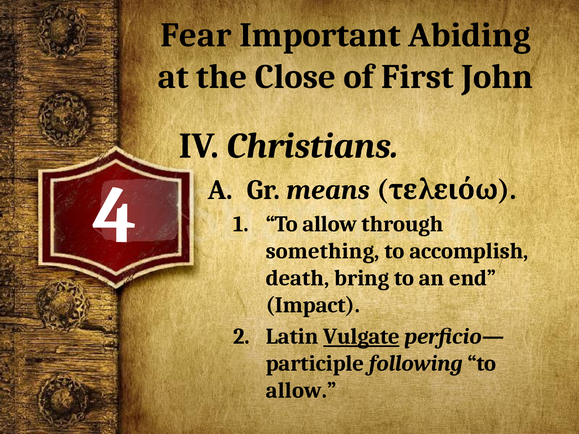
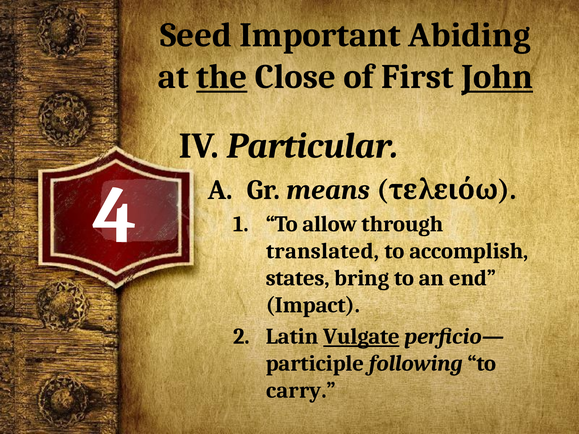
Fear: Fear -> Seed (196, 35)
the underline: none -> present (222, 77)
John underline: none -> present (497, 77)
Christians: Christians -> Particular (313, 146)
something: something -> translated (323, 251)
death: death -> states (298, 278)
allow: allow -> carry (301, 391)
